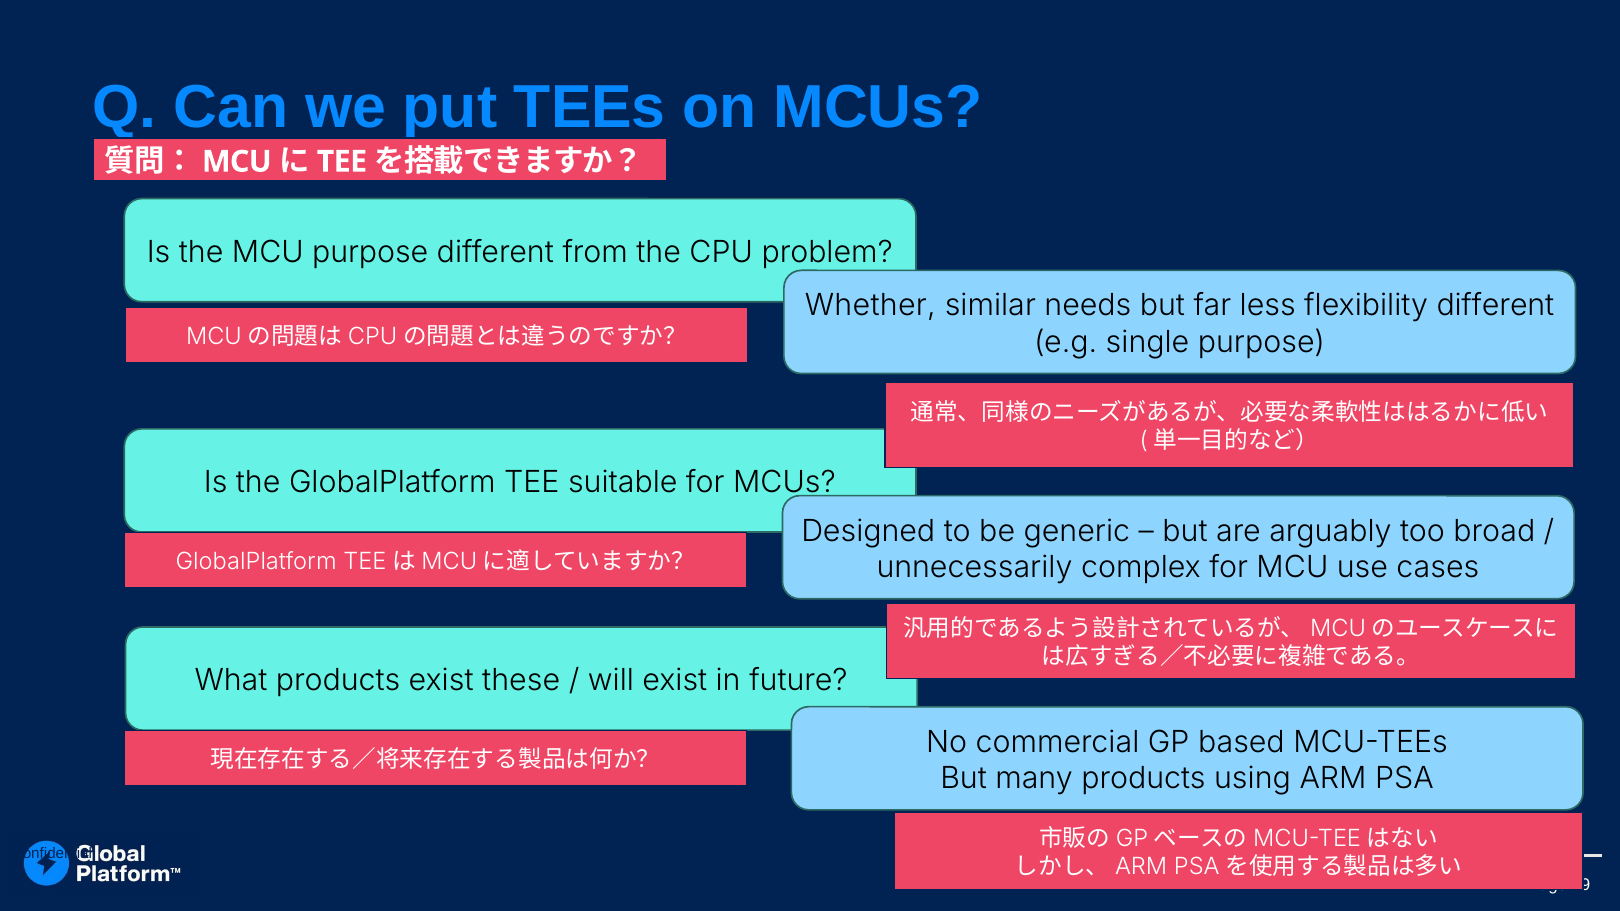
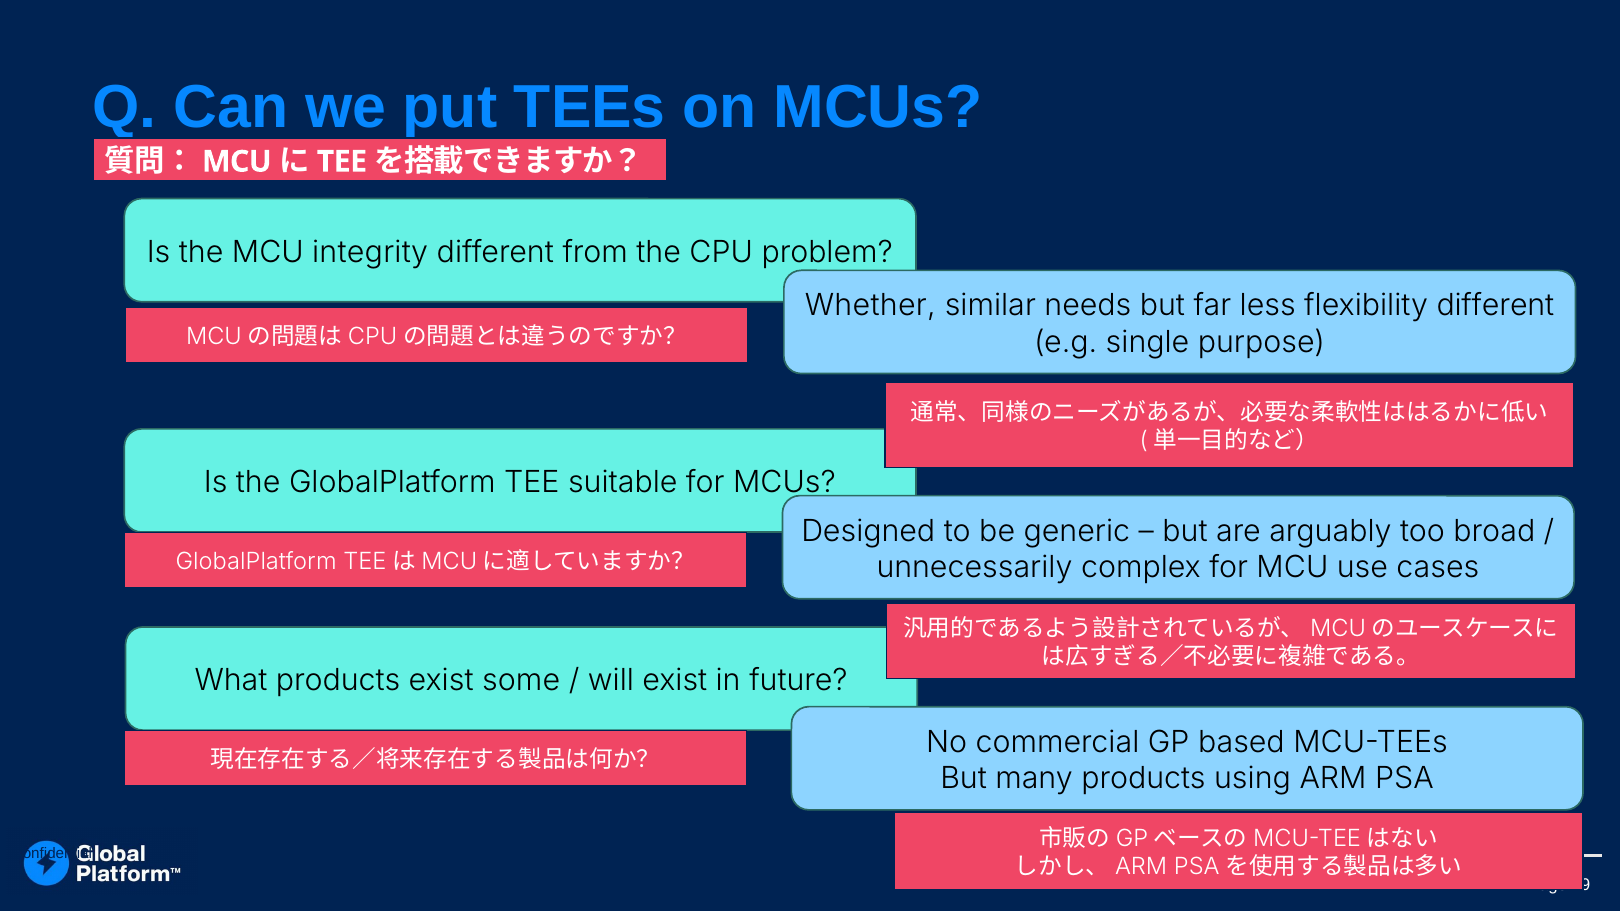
MCU purpose: purpose -> integrity (370, 252)
these: these -> some (521, 681)
